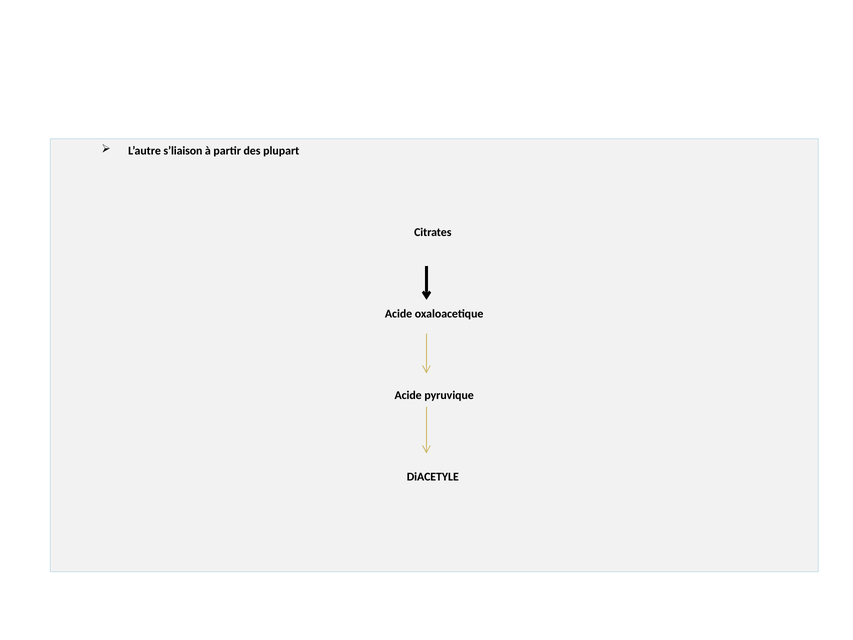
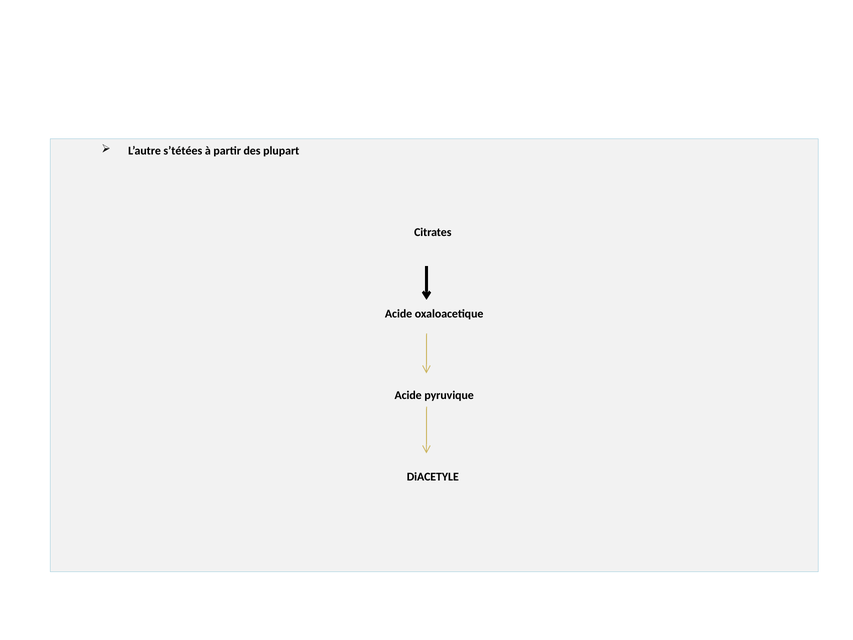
s’liaison: s’liaison -> s’tétées (183, 151)
